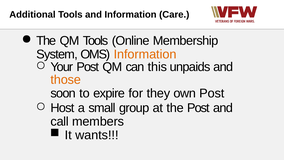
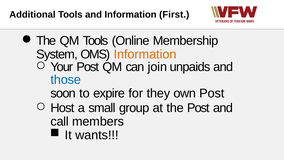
Care: Care -> First (174, 15)
this: this -> join (157, 67)
those colour: orange -> blue (66, 80)
